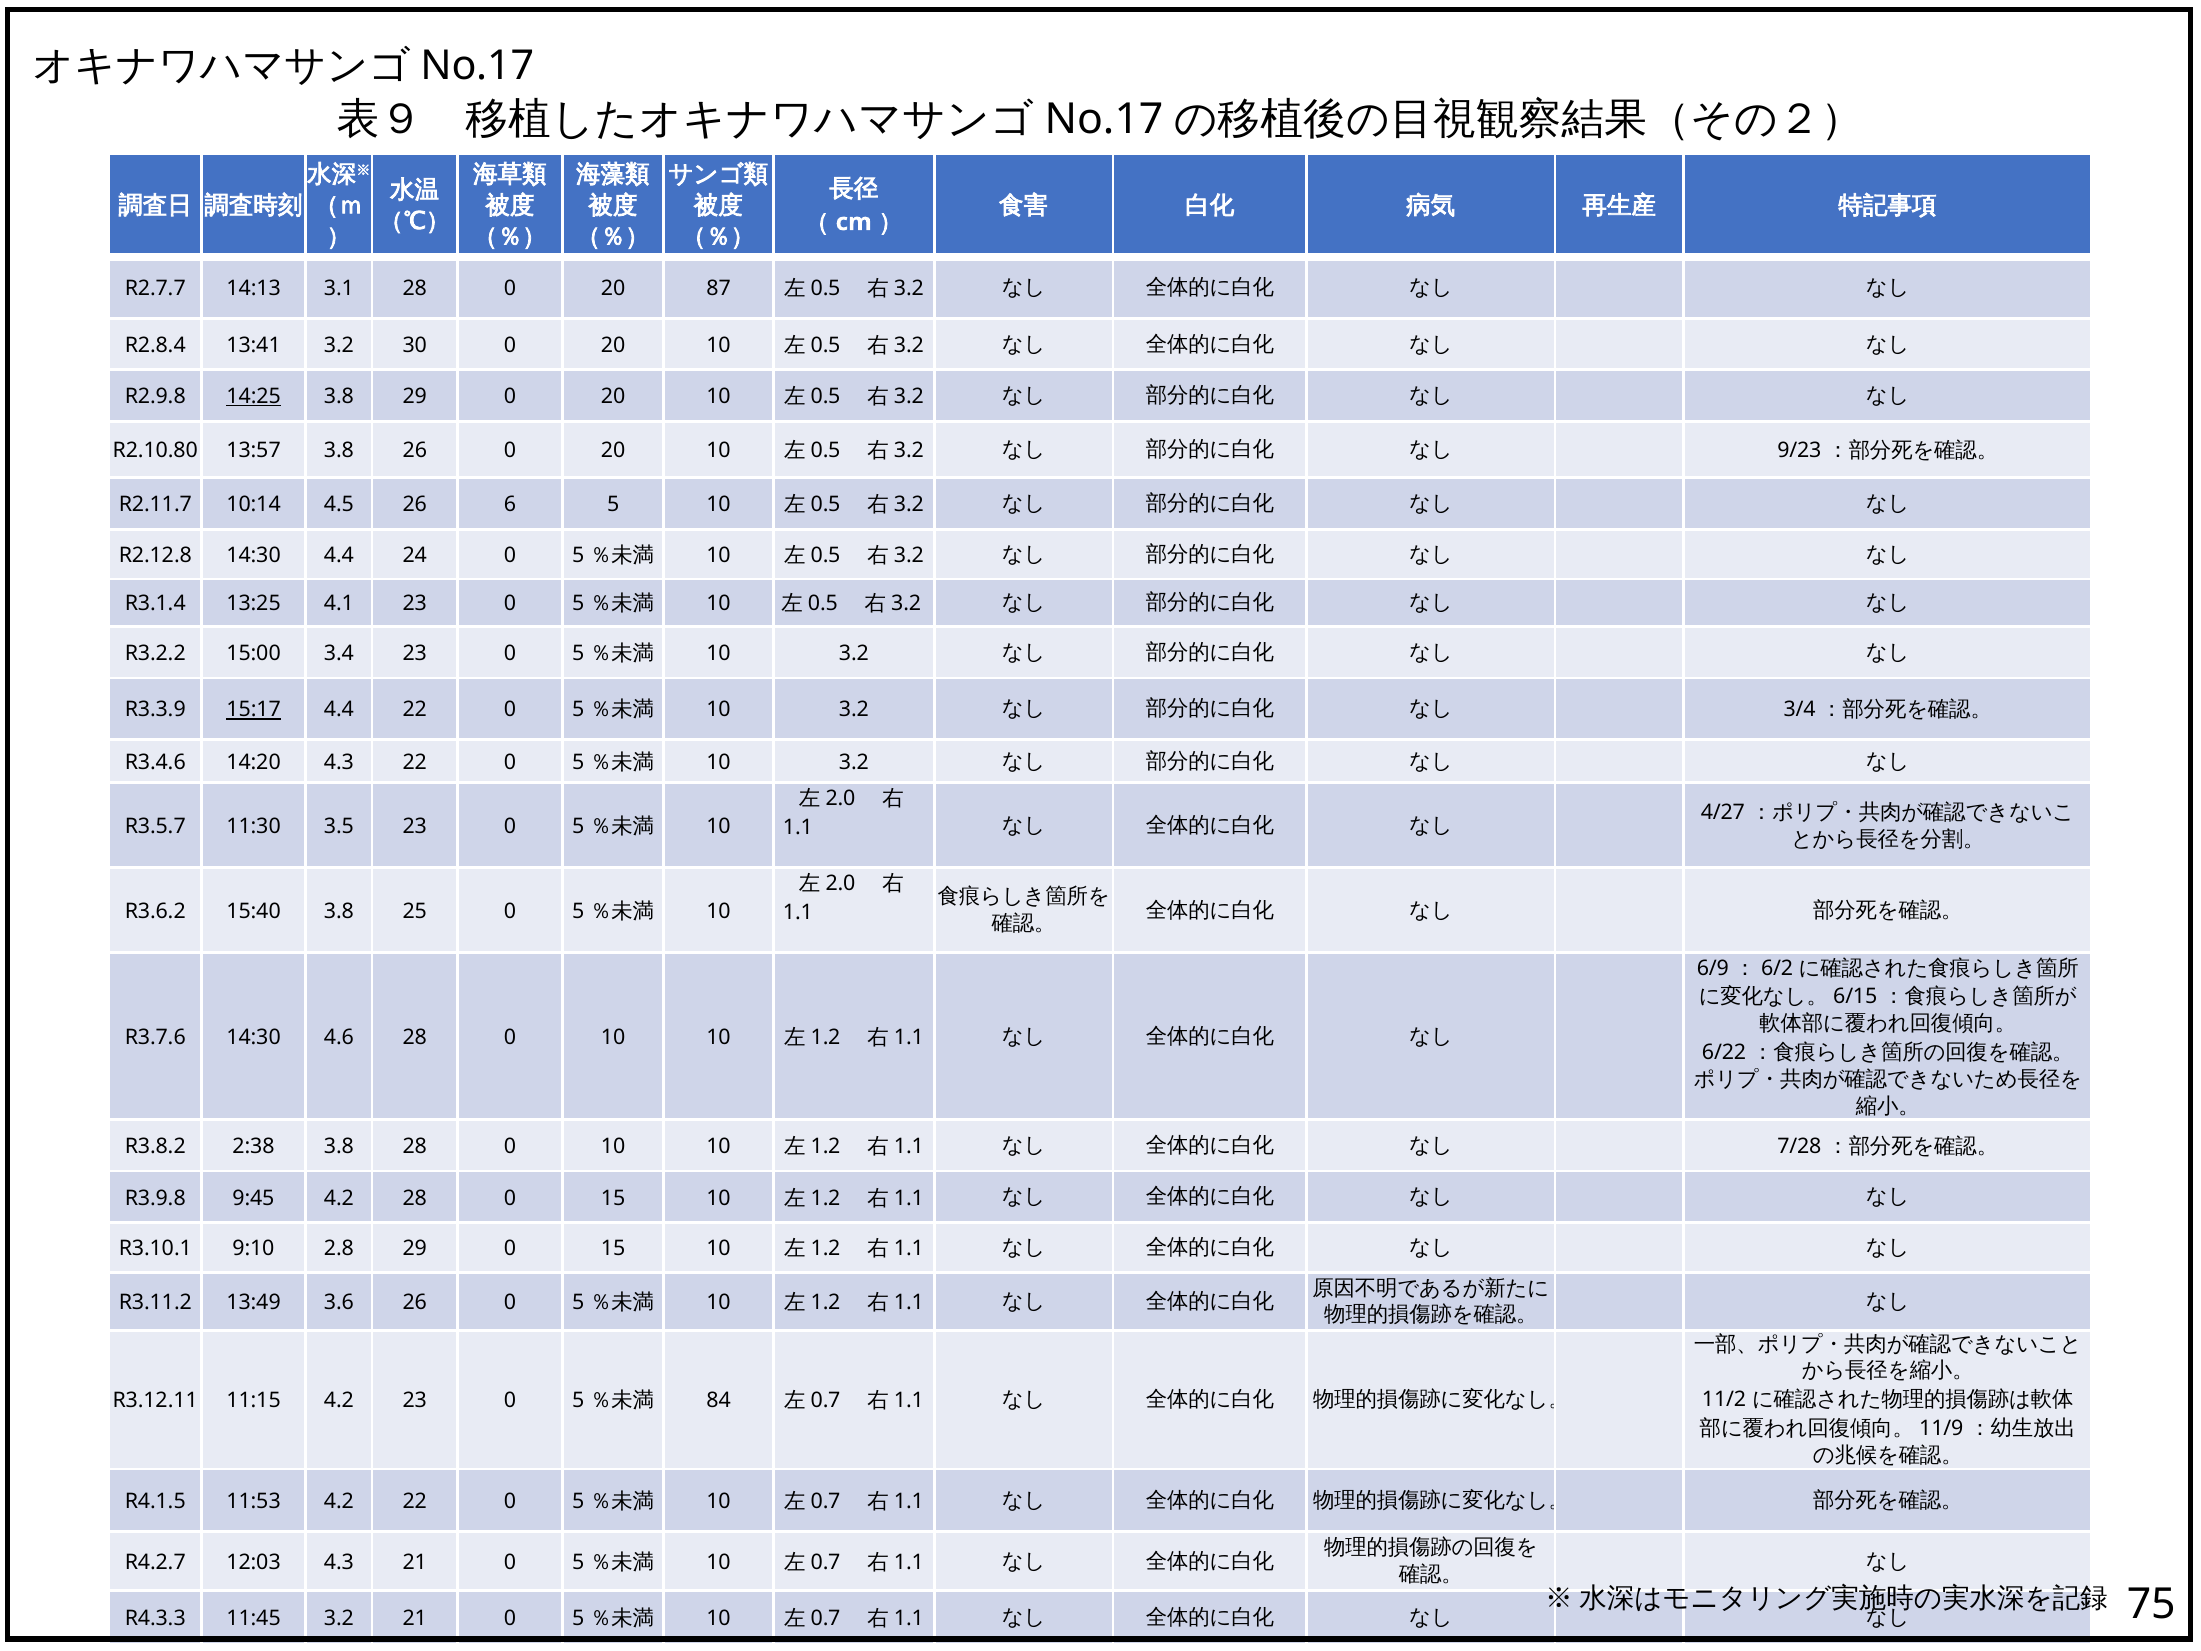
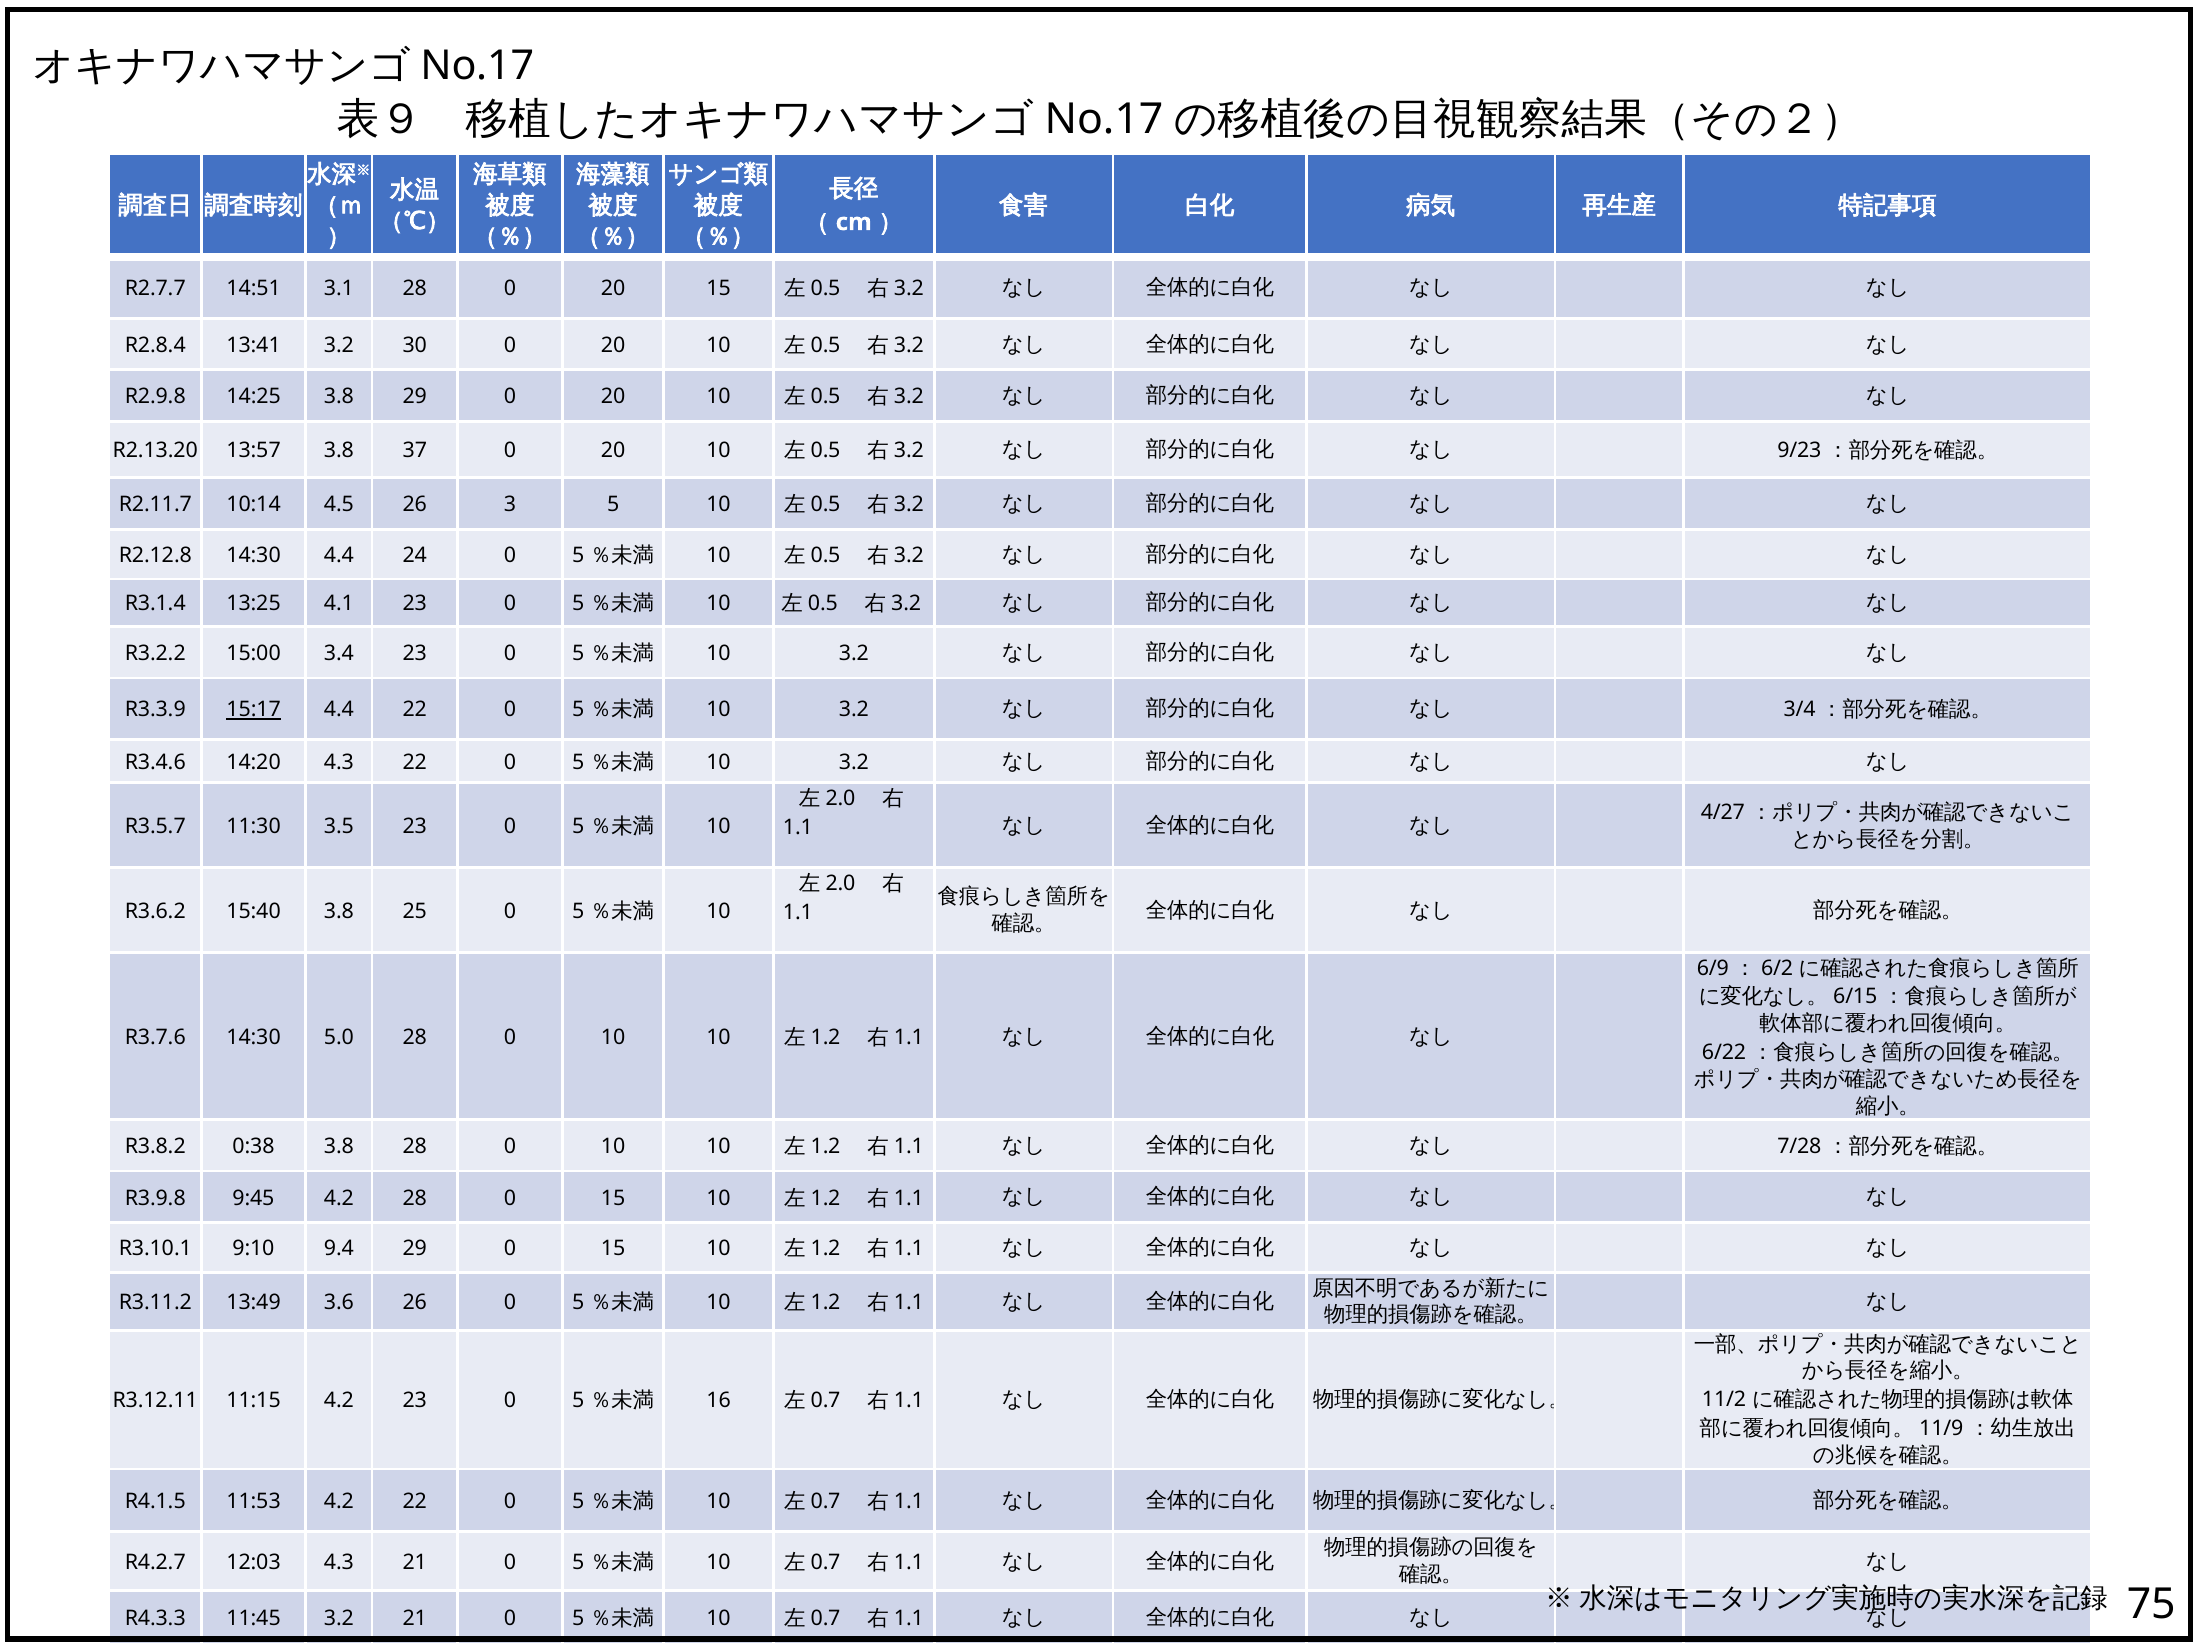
14:13: 14:13 -> 14:51 (254, 289)
20 87: 87 -> 15 (719, 289)
14:25 underline: present -> none (254, 397)
R2.10.80: R2.10.80 -> R2.13.20 (155, 451)
3.8 26: 26 -> 37 (415, 451)
6: 6 -> 3 (510, 504)
4.6: 4.6 -> 5.0 (339, 1037)
2:38: 2:38 -> 0:38 (254, 1146)
2.8: 2.8 -> 9.4 (339, 1248)
84: 84 -> 16 (719, 1401)
